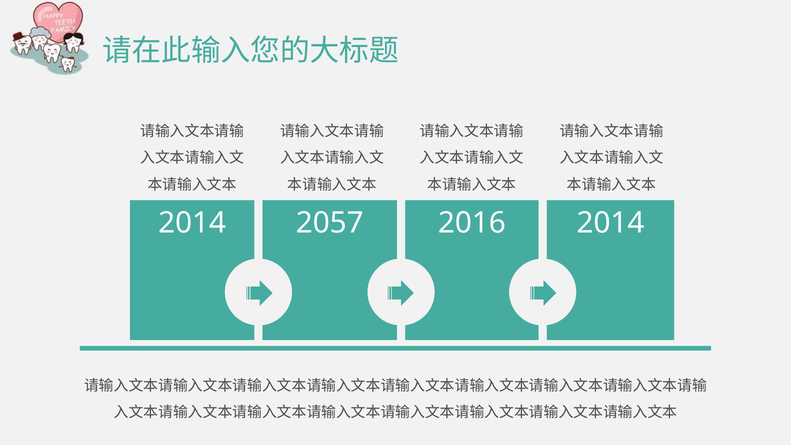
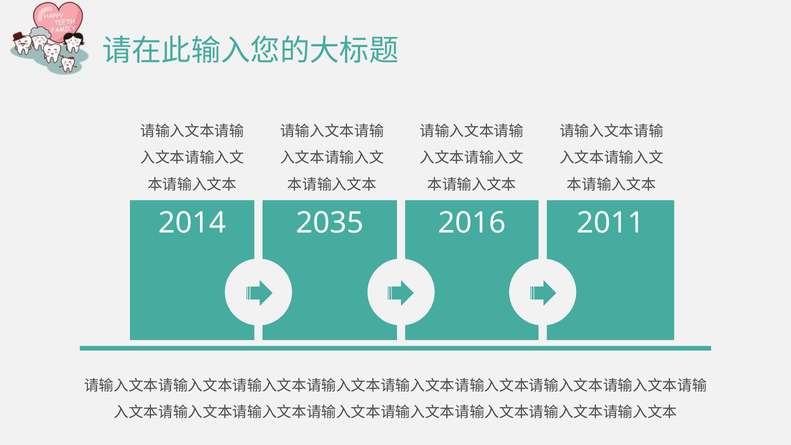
2057: 2057 -> 2035 (330, 223)
2016 2014: 2014 -> 2011 (610, 223)
